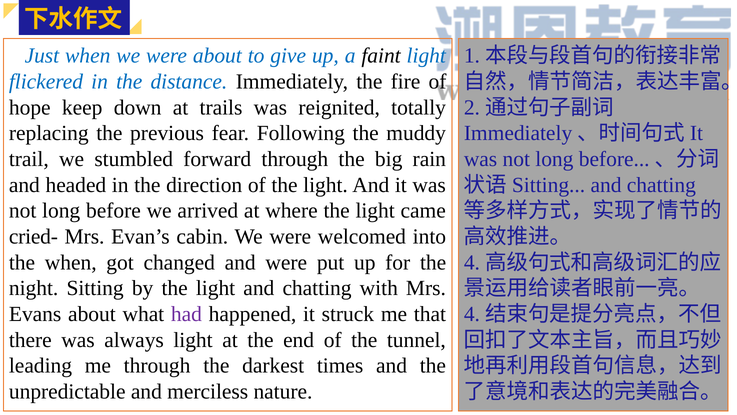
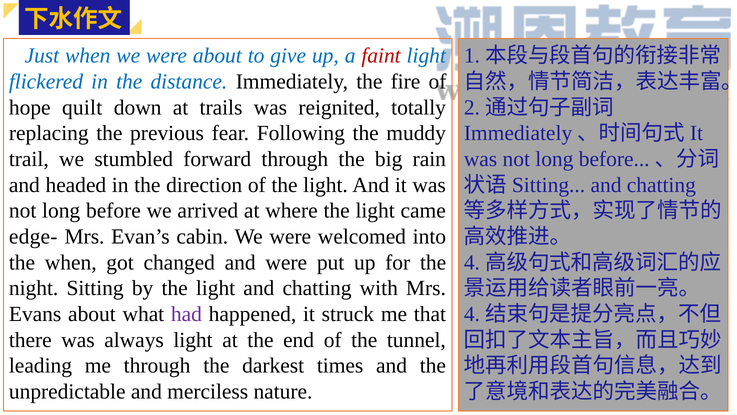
faint colour: black -> red (381, 56)
keep: keep -> quilt (82, 107)
cried-: cried- -> edge- (33, 236)
